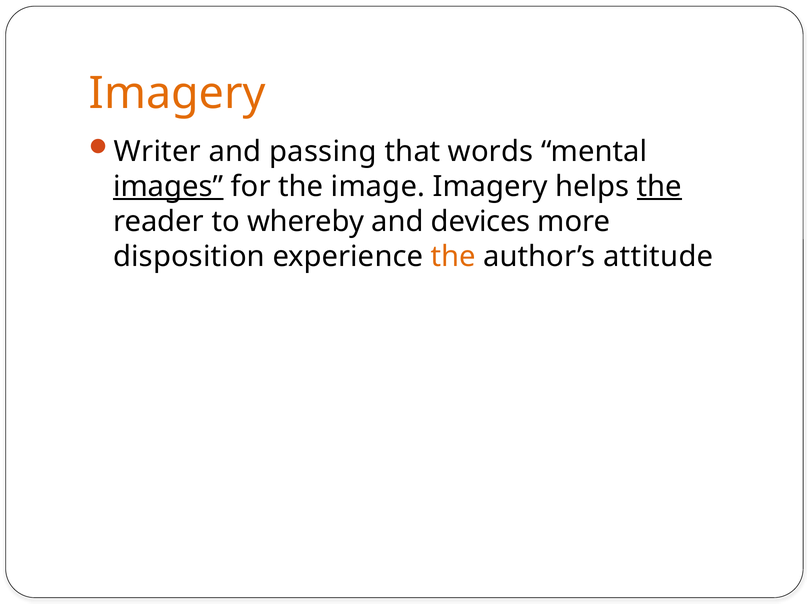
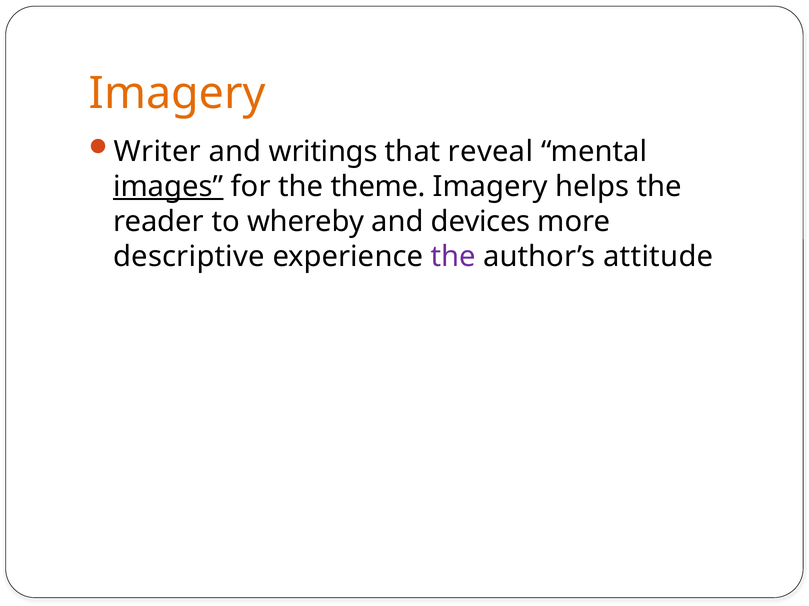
passing: passing -> writings (323, 152)
words: words -> reveal (491, 152)
image: image -> theme (378, 187)
the underline: present -> none (659, 187)
disposition: disposition -> descriptive (189, 257)
the colour: orange -> purple (453, 257)
